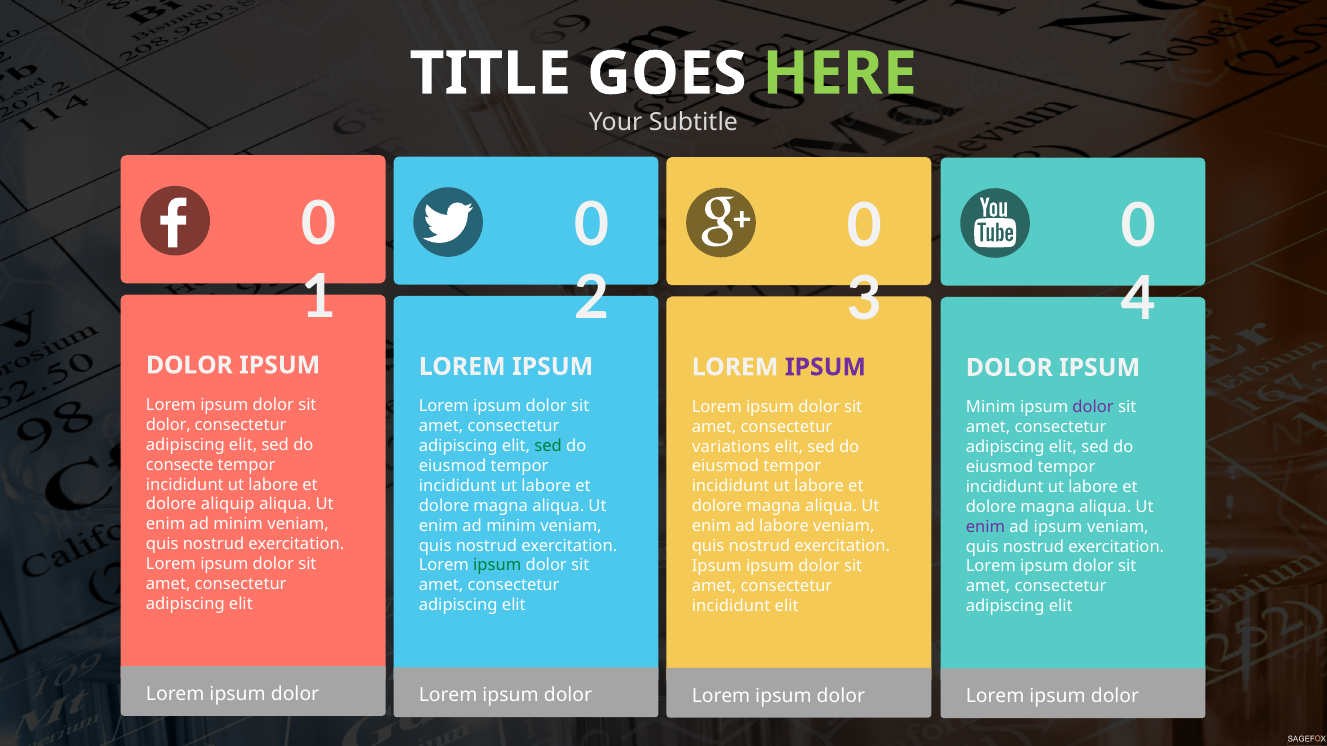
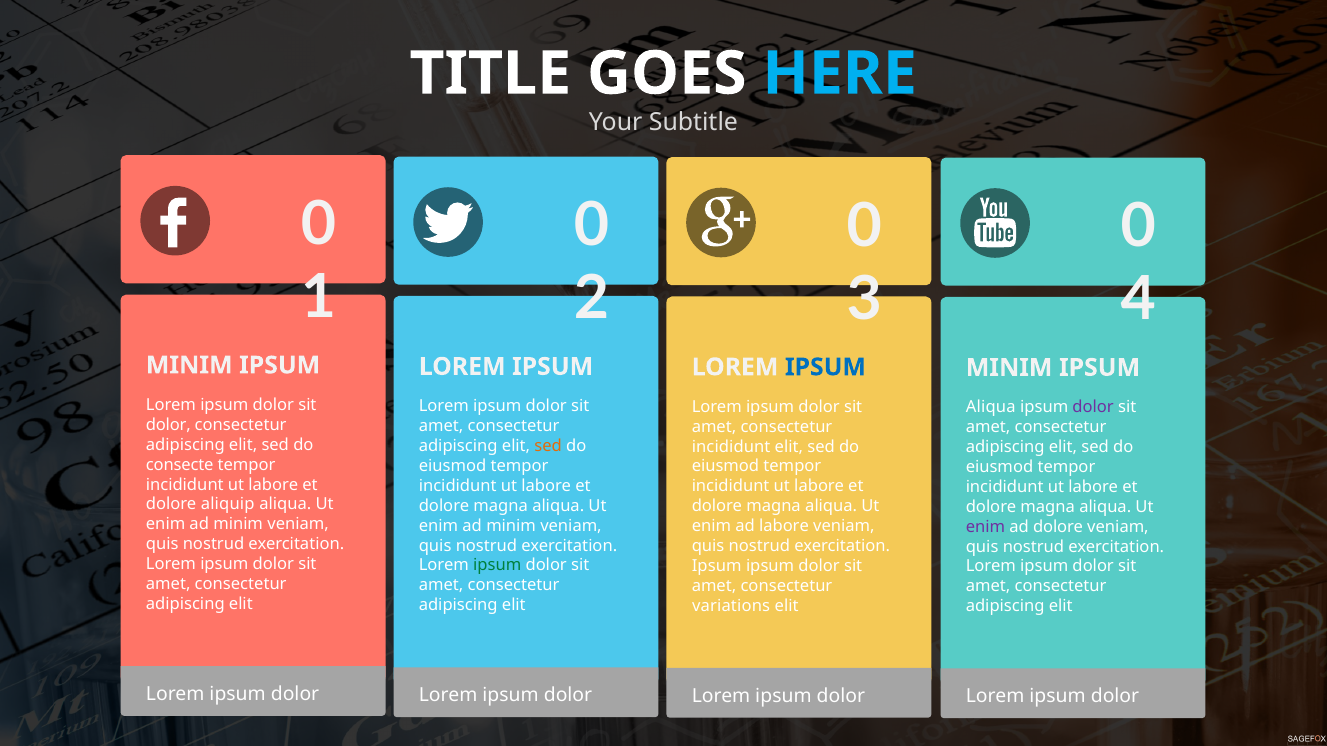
HERE colour: light green -> light blue (840, 74)
DOLOR: DOLOR -> MINIM (189, 365)
IPSUM colour: purple -> blue (825, 367)
DOLOR: DOLOR -> MINIM (1009, 368)
Minim: Minim -> Aliqua (991, 408)
sed colour: green -> orange (548, 446)
variations: variations -> incididunt (731, 447)
ad ipsum: ipsum -> dolore (1058, 527)
incididunt: incididunt -> variations (731, 606)
